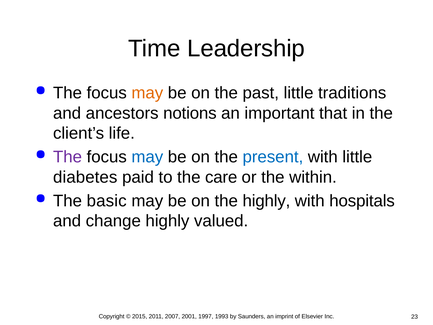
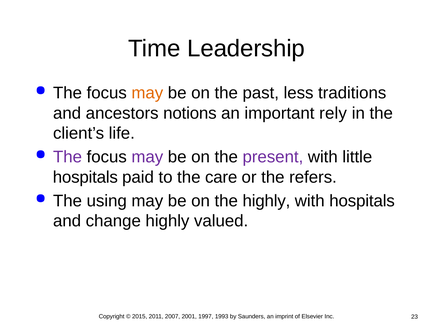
past little: little -> less (299, 93)
that: that -> rely (333, 113)
may colour: blue -> purple (147, 157)
present colour: blue -> purple (273, 157)
diabetes: diabetes -> hospitals (85, 177)
within: within -> refers (313, 177)
basic: basic -> using (107, 201)
